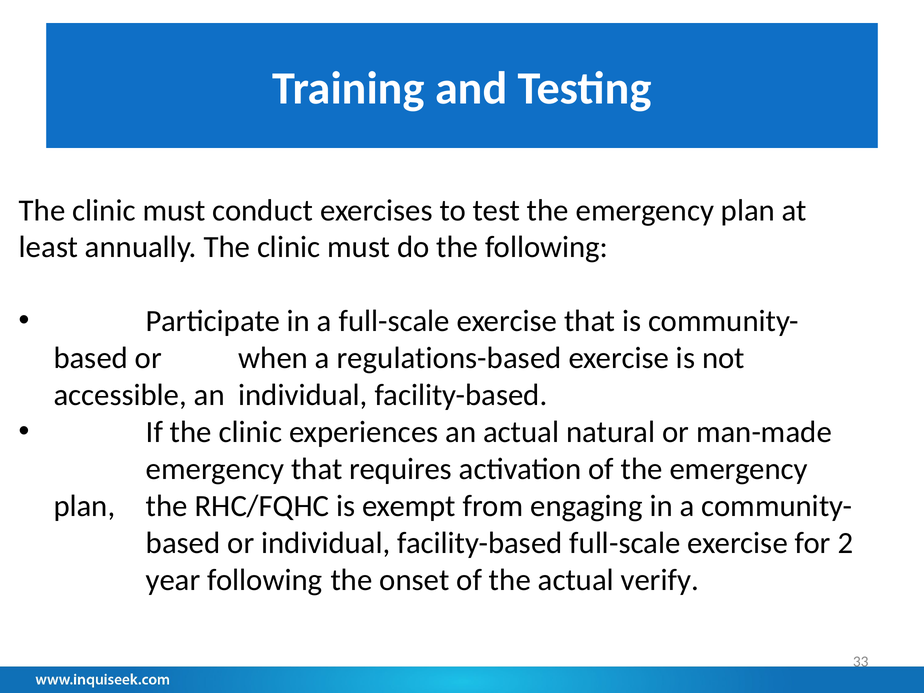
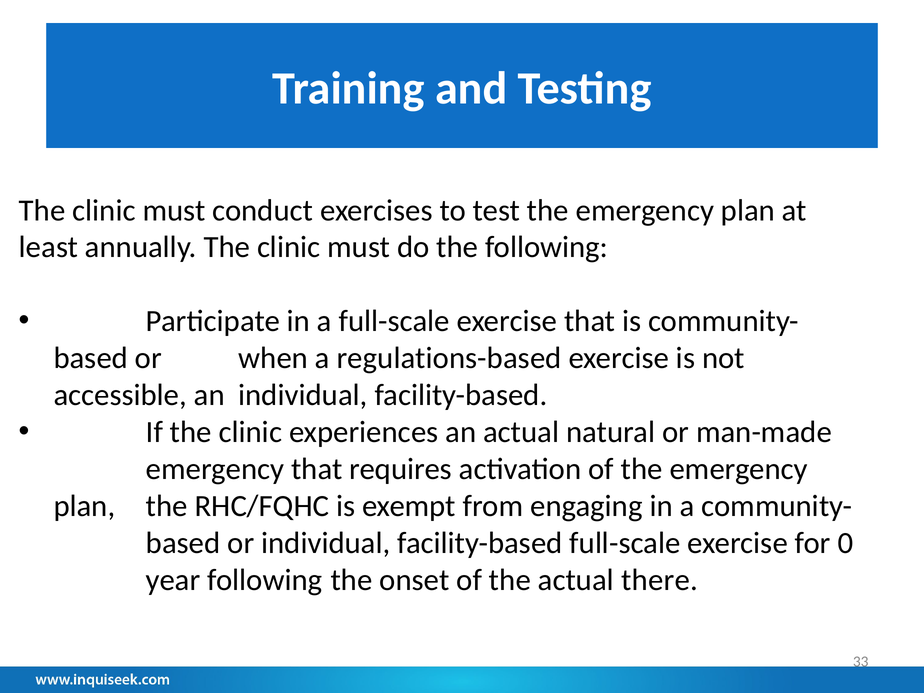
2: 2 -> 0 (845, 543)
verify: verify -> there (660, 580)
